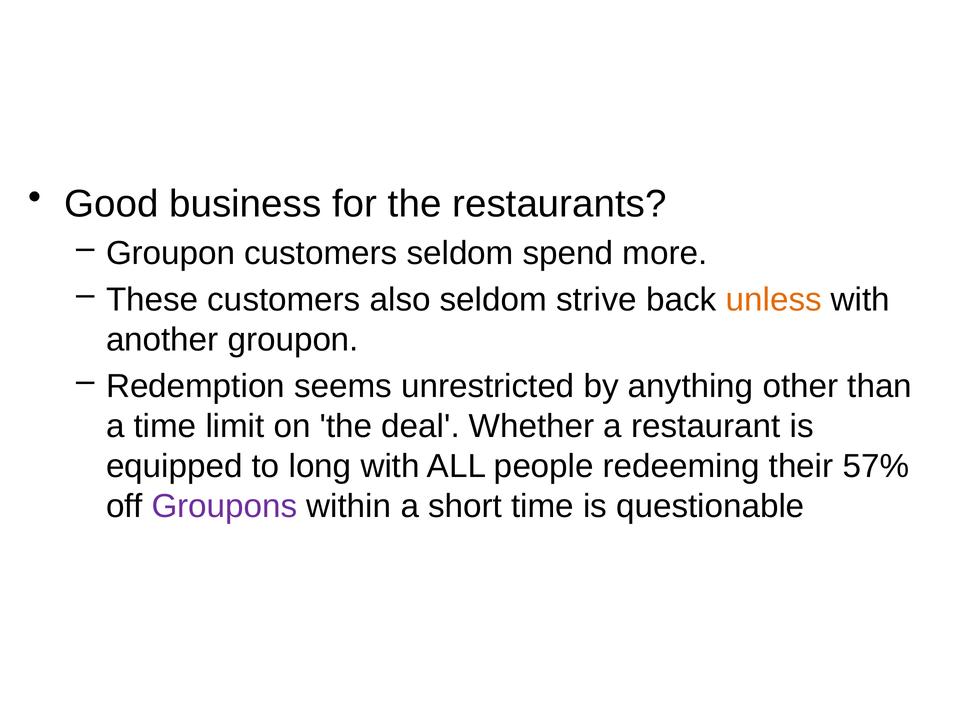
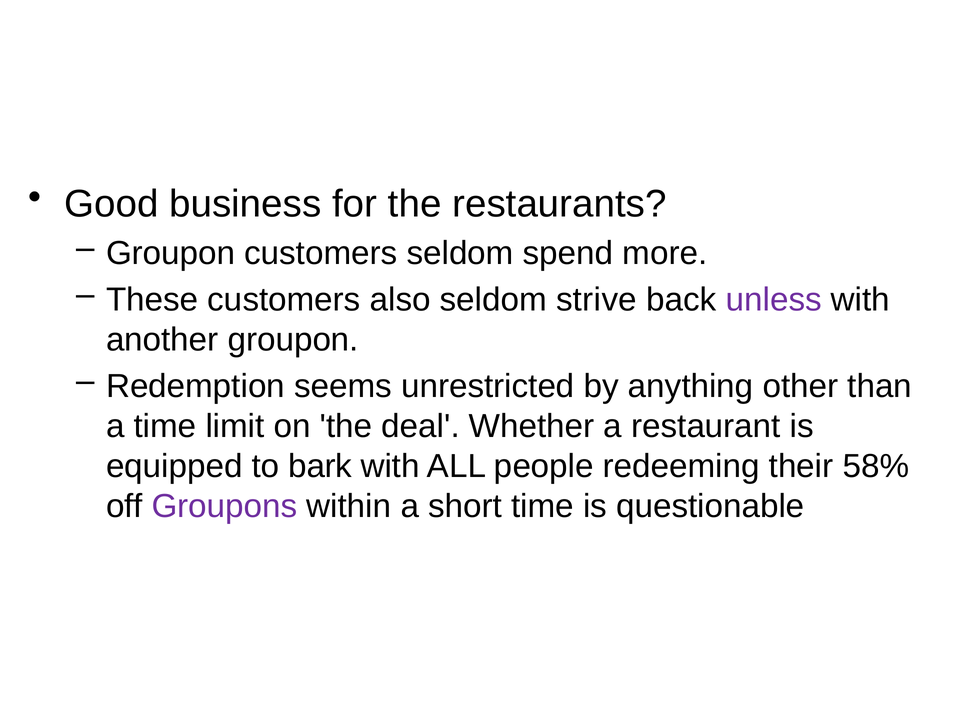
unless colour: orange -> purple (774, 300)
long: long -> bark (320, 466)
57%: 57% -> 58% (876, 466)
